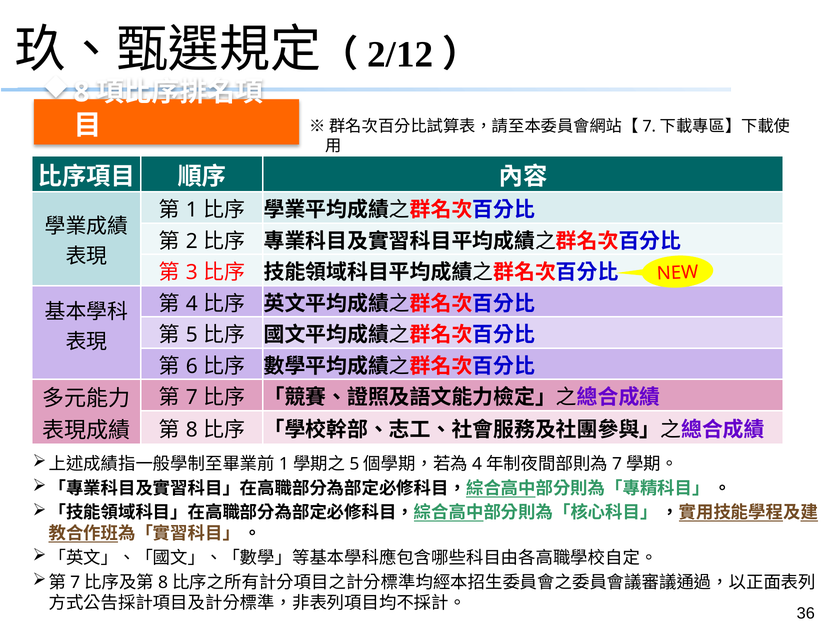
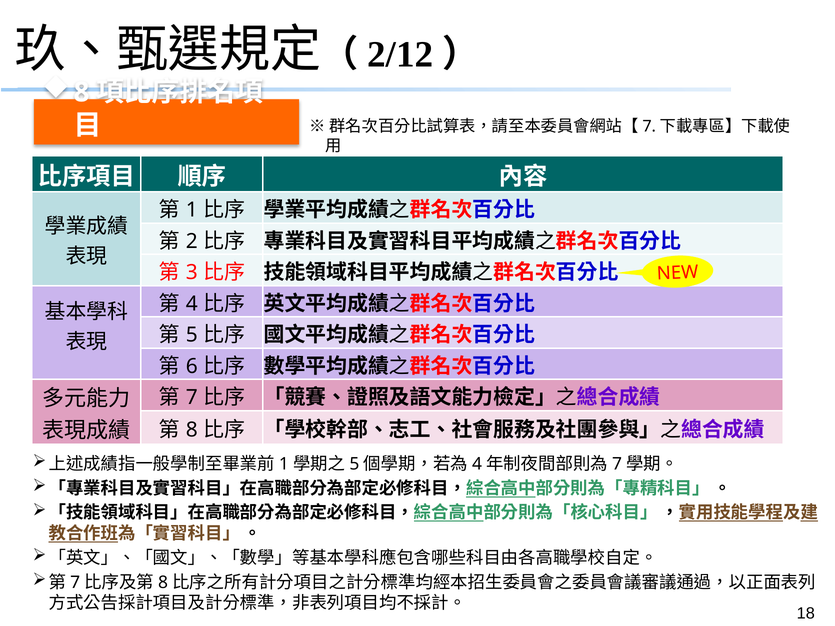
36: 36 -> 18 (806, 613)
